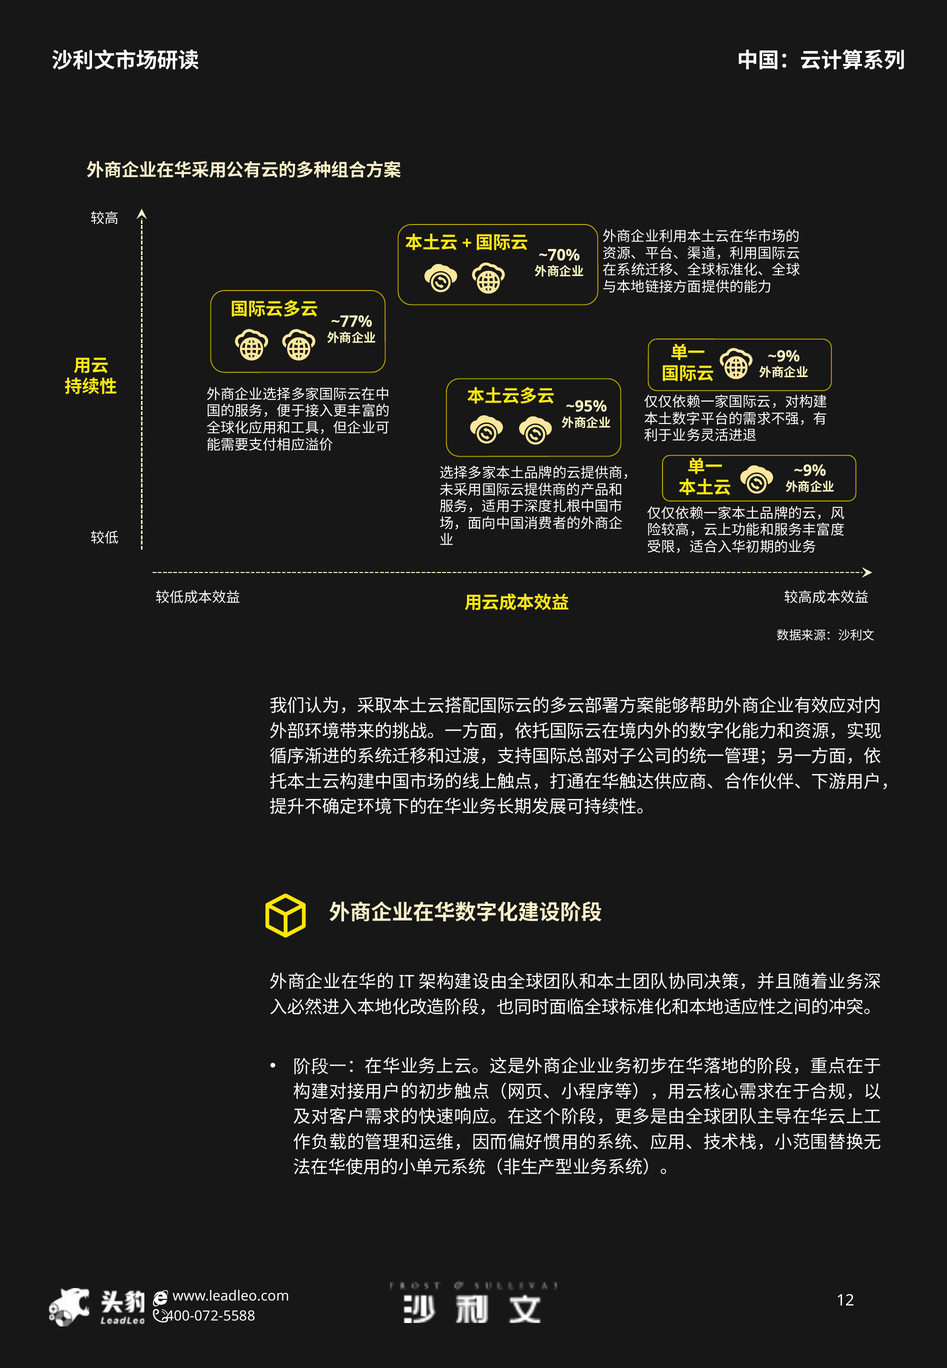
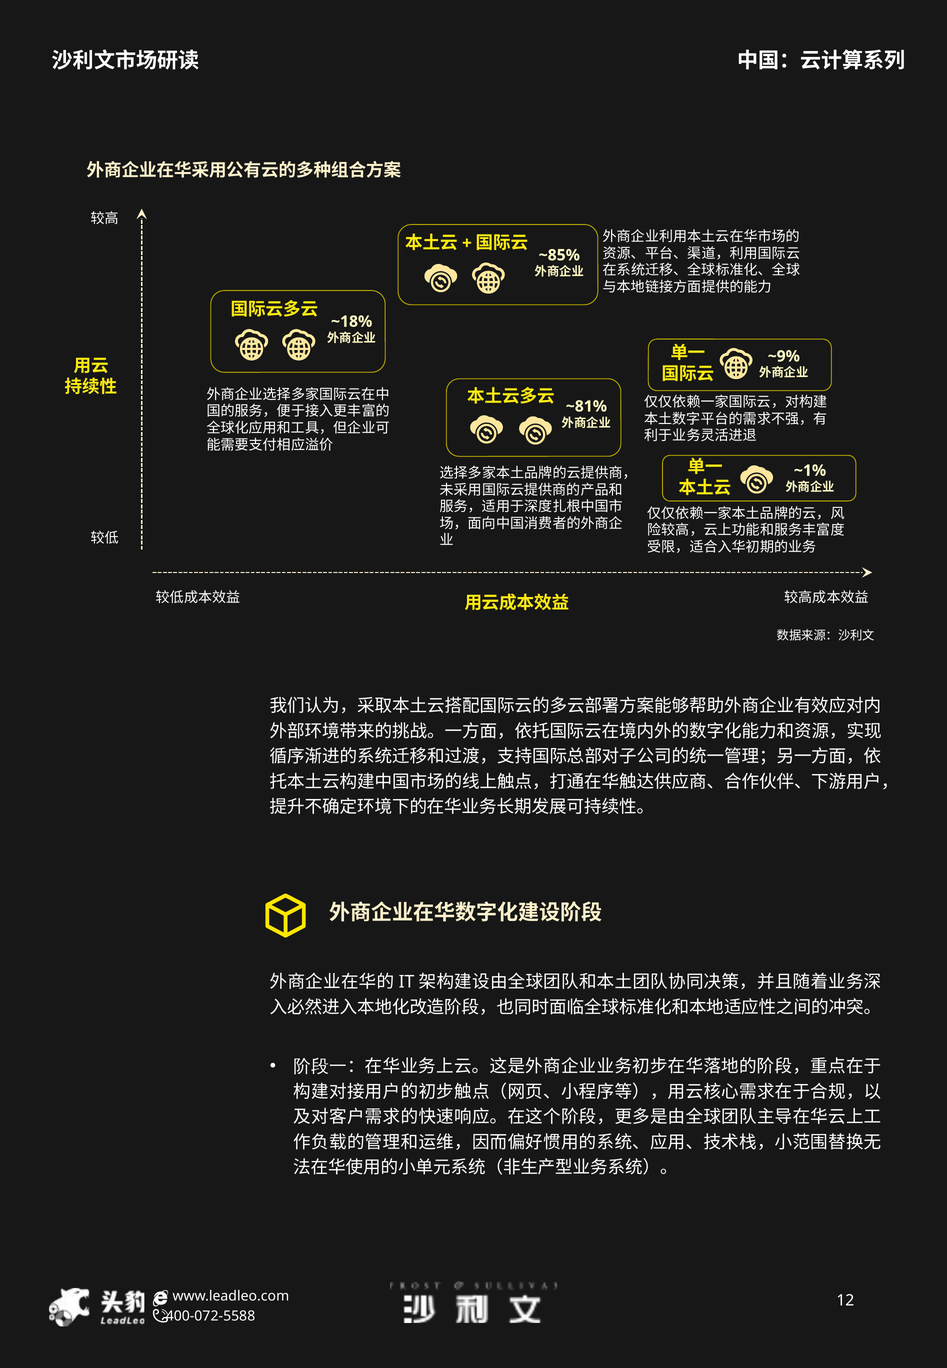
~70%: ~70% -> ~85% (559, 255)
~77%: ~77% -> ~18% (352, 322)
~95%: ~95% -> ~81% (586, 406)
~9%: ~9% -> ~1% (810, 471)
